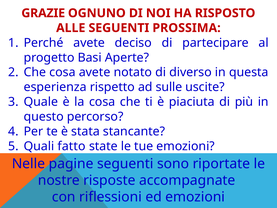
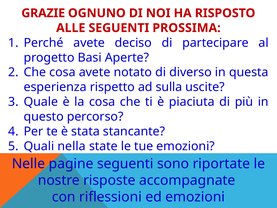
sulle: sulle -> sulla (169, 87)
fatto: fatto -> nella (72, 146)
